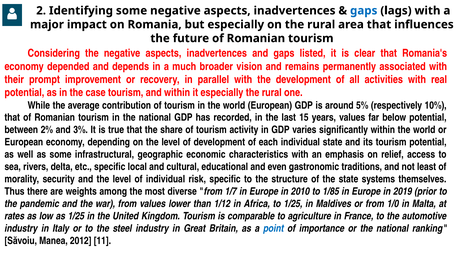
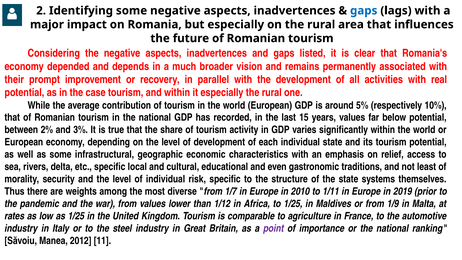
1/85: 1/85 -> 1/11 (331, 191)
1/0: 1/0 -> 1/9 (393, 204)
point colour: blue -> purple (274, 228)
